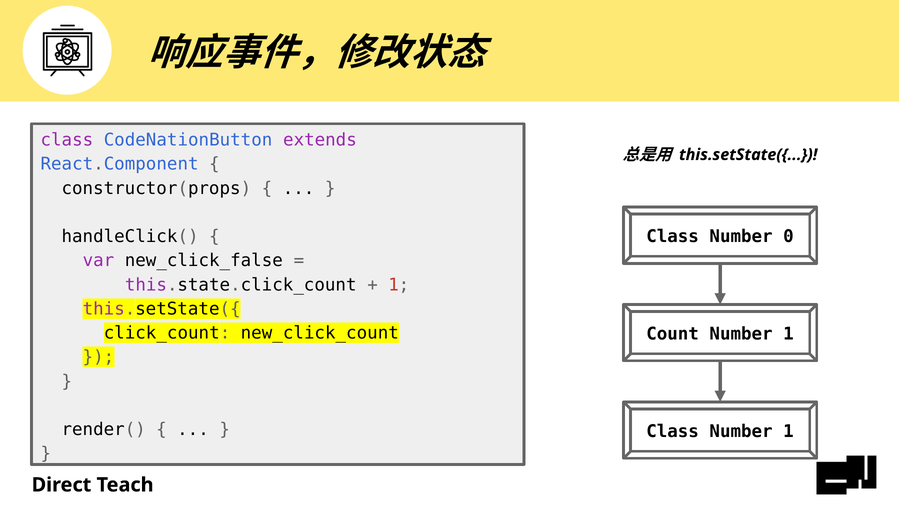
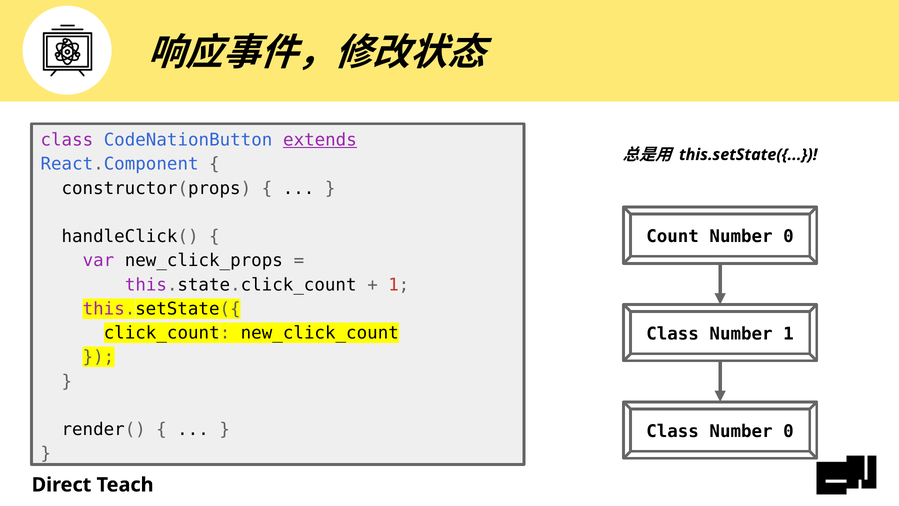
extends underline: none -> present (320, 140)
Class: Class -> Count (673, 236)
new_click_false: new_click_false -> new_click_props (204, 261)
Count: Count -> Class (673, 334)
1: 1 -> 0 (788, 431)
